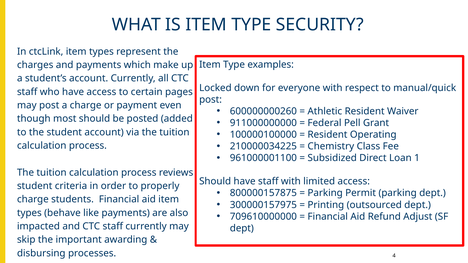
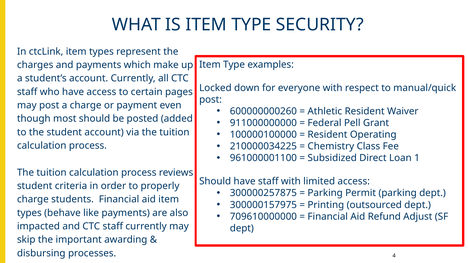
800000157875: 800000157875 -> 300000257875 (263, 193)
